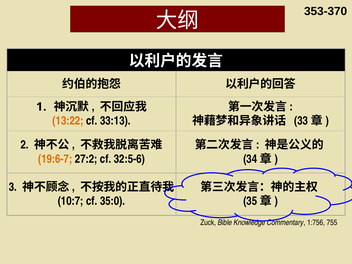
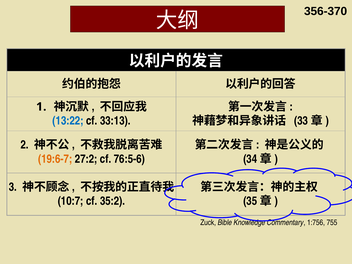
353-370: 353-370 -> 356-370 (326, 11)
13:22 colour: orange -> blue (68, 121)
32:5-6: 32:5-6 -> 76:5-6 (129, 159)
35:0: 35:0 -> 35:2 (113, 201)
